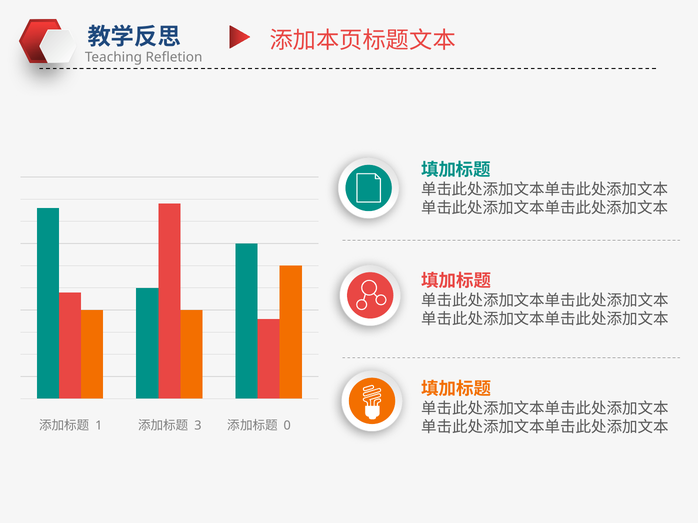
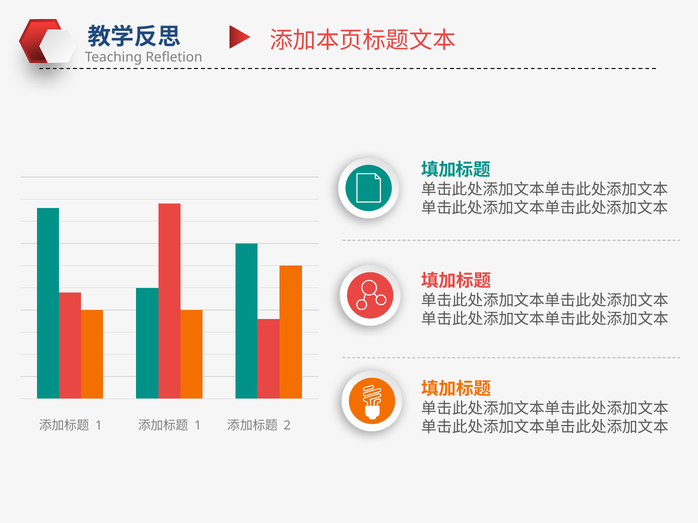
3: 3 -> 1 (198, 426)
0: 0 -> 2 (287, 426)
